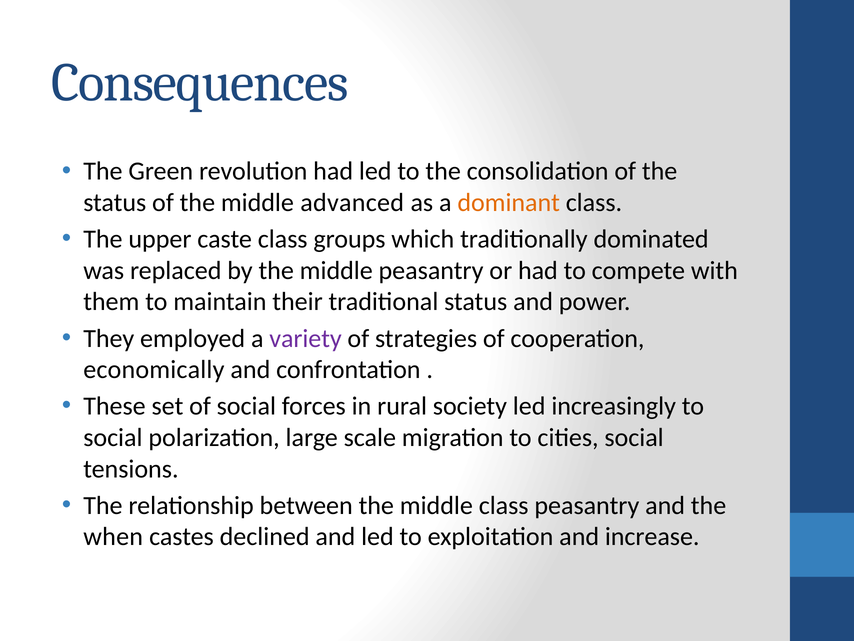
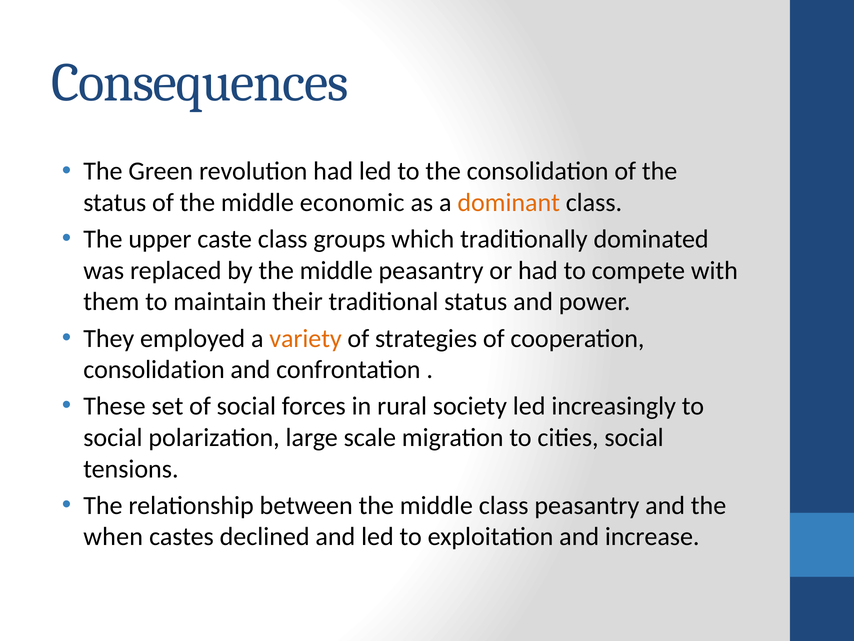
advanced: advanced -> economic (352, 203)
variety colour: purple -> orange (306, 338)
economically: economically -> consolidation (154, 369)
